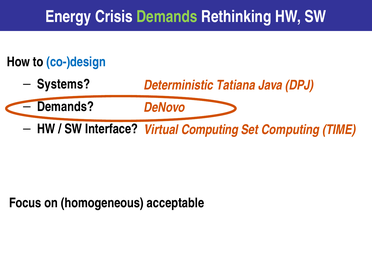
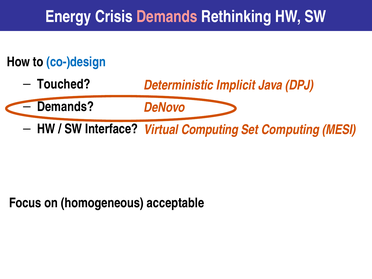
Demands colour: light green -> pink (167, 17)
Systems: Systems -> Touched (64, 84)
Tatiana: Tatiana -> Implicit (236, 85)
TIME: TIME -> MESI (339, 130)
